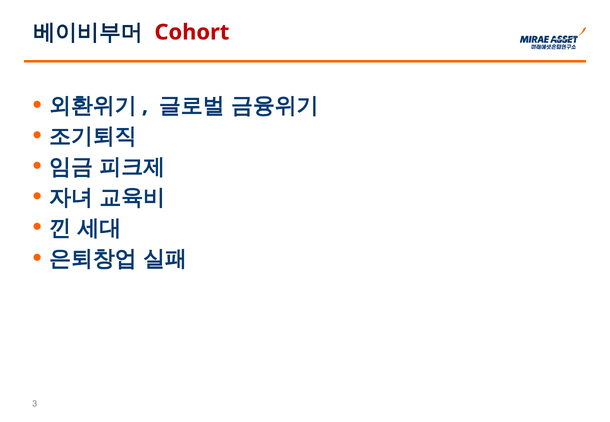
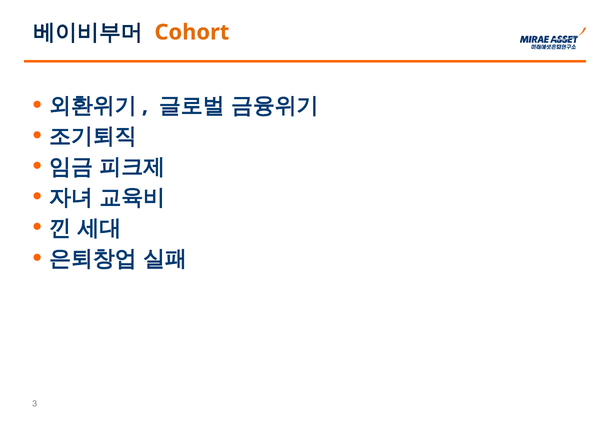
Cohort colour: red -> orange (192, 32)
